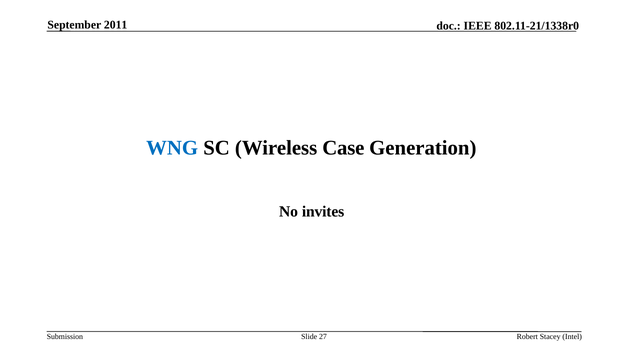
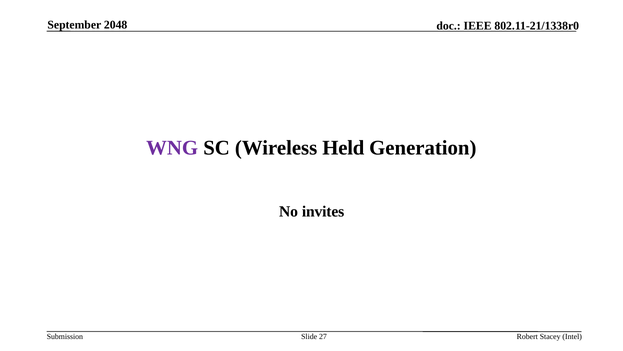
2011: 2011 -> 2048 (116, 25)
WNG colour: blue -> purple (172, 148)
Case: Case -> Held (343, 148)
